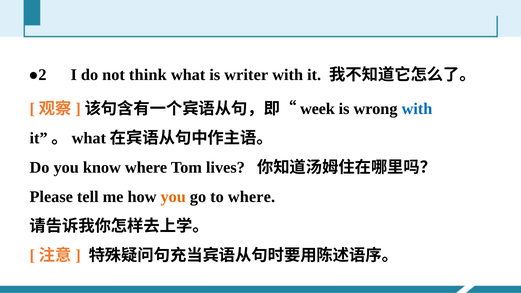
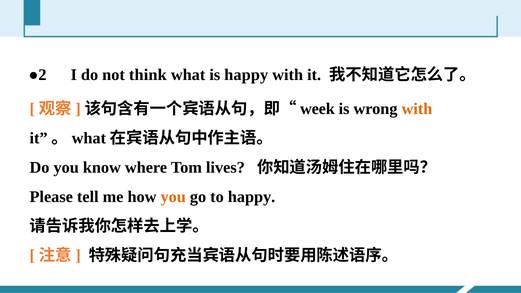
is writer: writer -> happy (246, 75)
with colour: blue -> orange (417, 109)
to where: where -> happy (252, 197)
